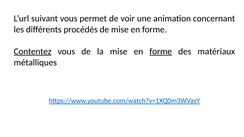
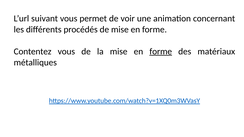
Contentez underline: present -> none (33, 52)
